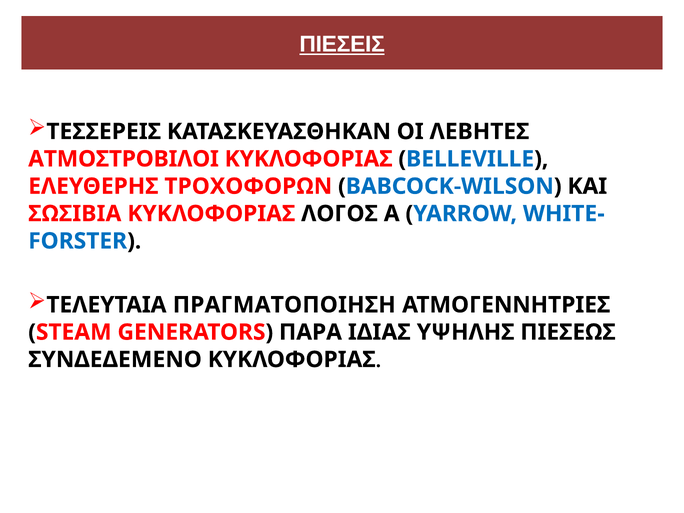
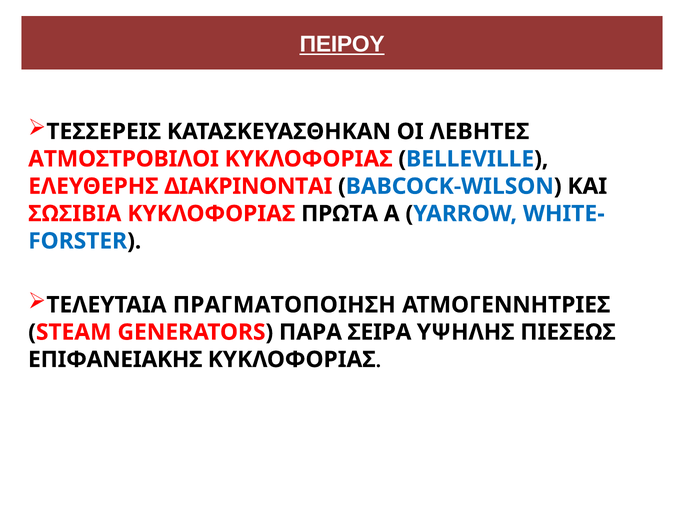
ΠΙΕΣΕΙΣ: ΠΙΕΣΕΙΣ -> ΠΕΙΡΟΥ (342, 44)
ΤΡΟΧΟΦΟΡΩΝ: ΤΡΟΧΟΦΟΡΩΝ -> ΔΙΑΚΡΙΝΟΝΤΑΙ (248, 186)
ΛΟΓΟΣ: ΛΟΓΟΣ -> ΠΡΩΤΑ (340, 214)
ΙΔΙΑΣ: ΙΔΙΑΣ -> ΣΕΙΡΑ (379, 332)
ΣΥΝΔΕΔΕΜΕΝΟ: ΣΥΝΔΕΔΕΜΕΝΟ -> ΕΠΙΦΑΝΕΙΑΚΗΣ (115, 360)
